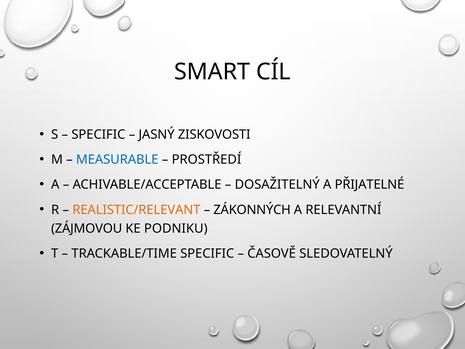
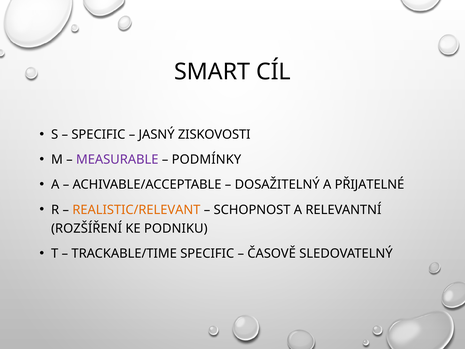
MEASURABLE colour: blue -> purple (117, 160)
PROSTŘEDÍ: PROSTŘEDÍ -> PODMÍNKY (206, 160)
ZÁKONNÝCH: ZÁKONNÝCH -> SCHOPNOST (252, 210)
ZÁJMOVOU: ZÁJMOVOU -> ROZŠÍŘENÍ (87, 228)
